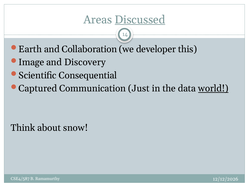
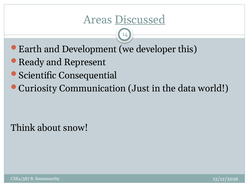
Collaboration: Collaboration -> Development (89, 49)
Image: Image -> Ready (31, 62)
Discovery: Discovery -> Represent (85, 62)
Captured: Captured -> Curiosity (38, 88)
world underline: present -> none (213, 88)
